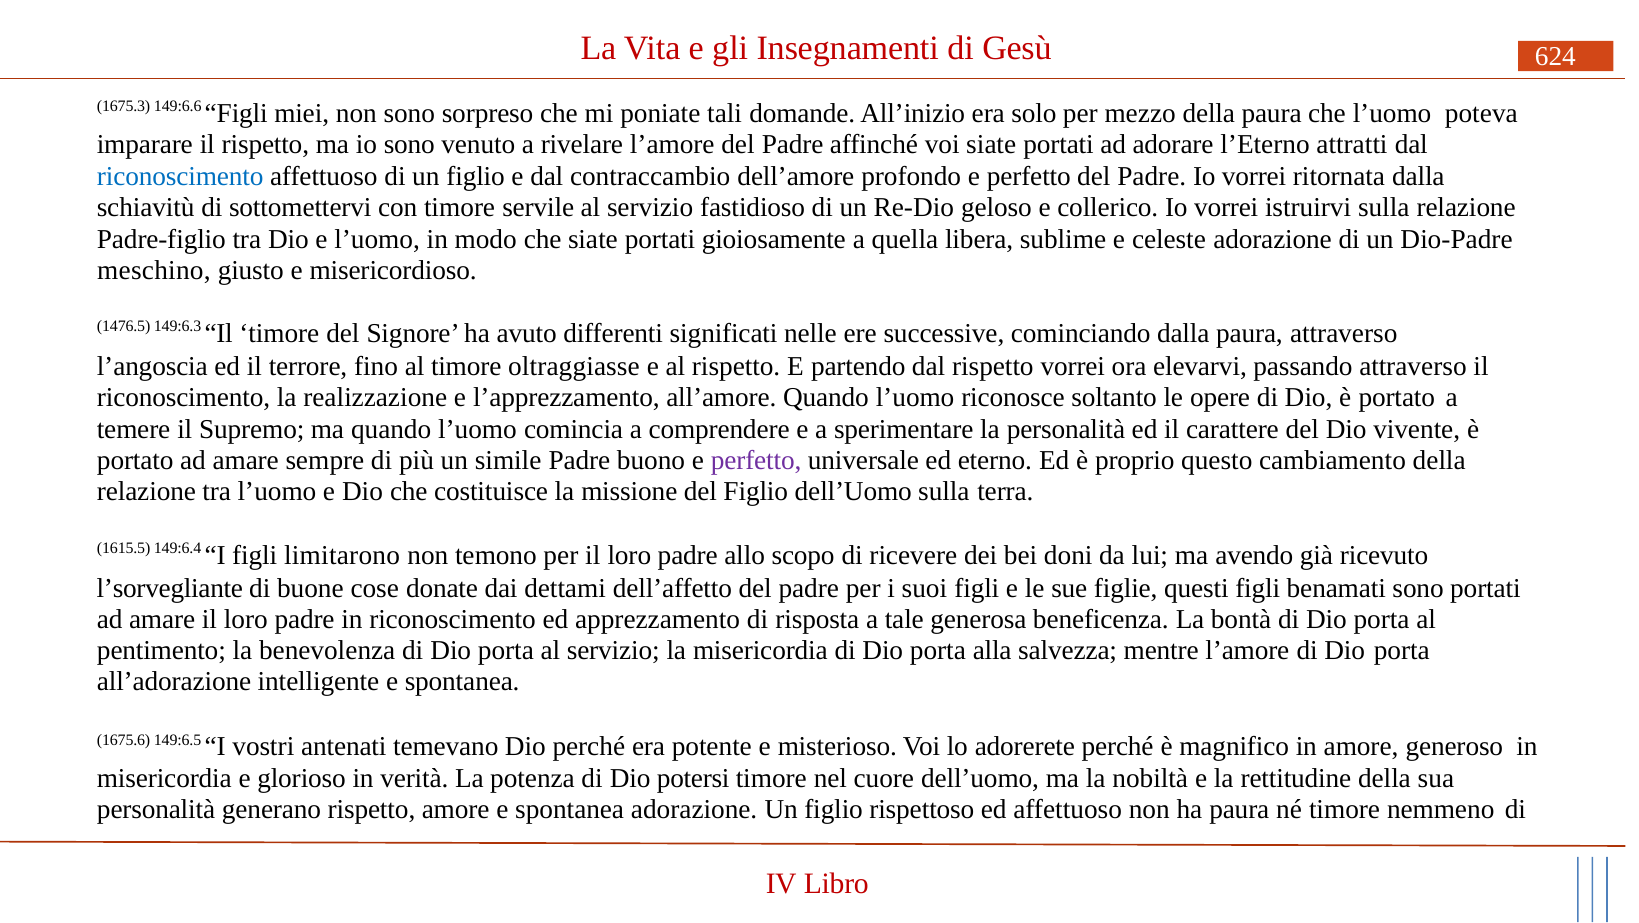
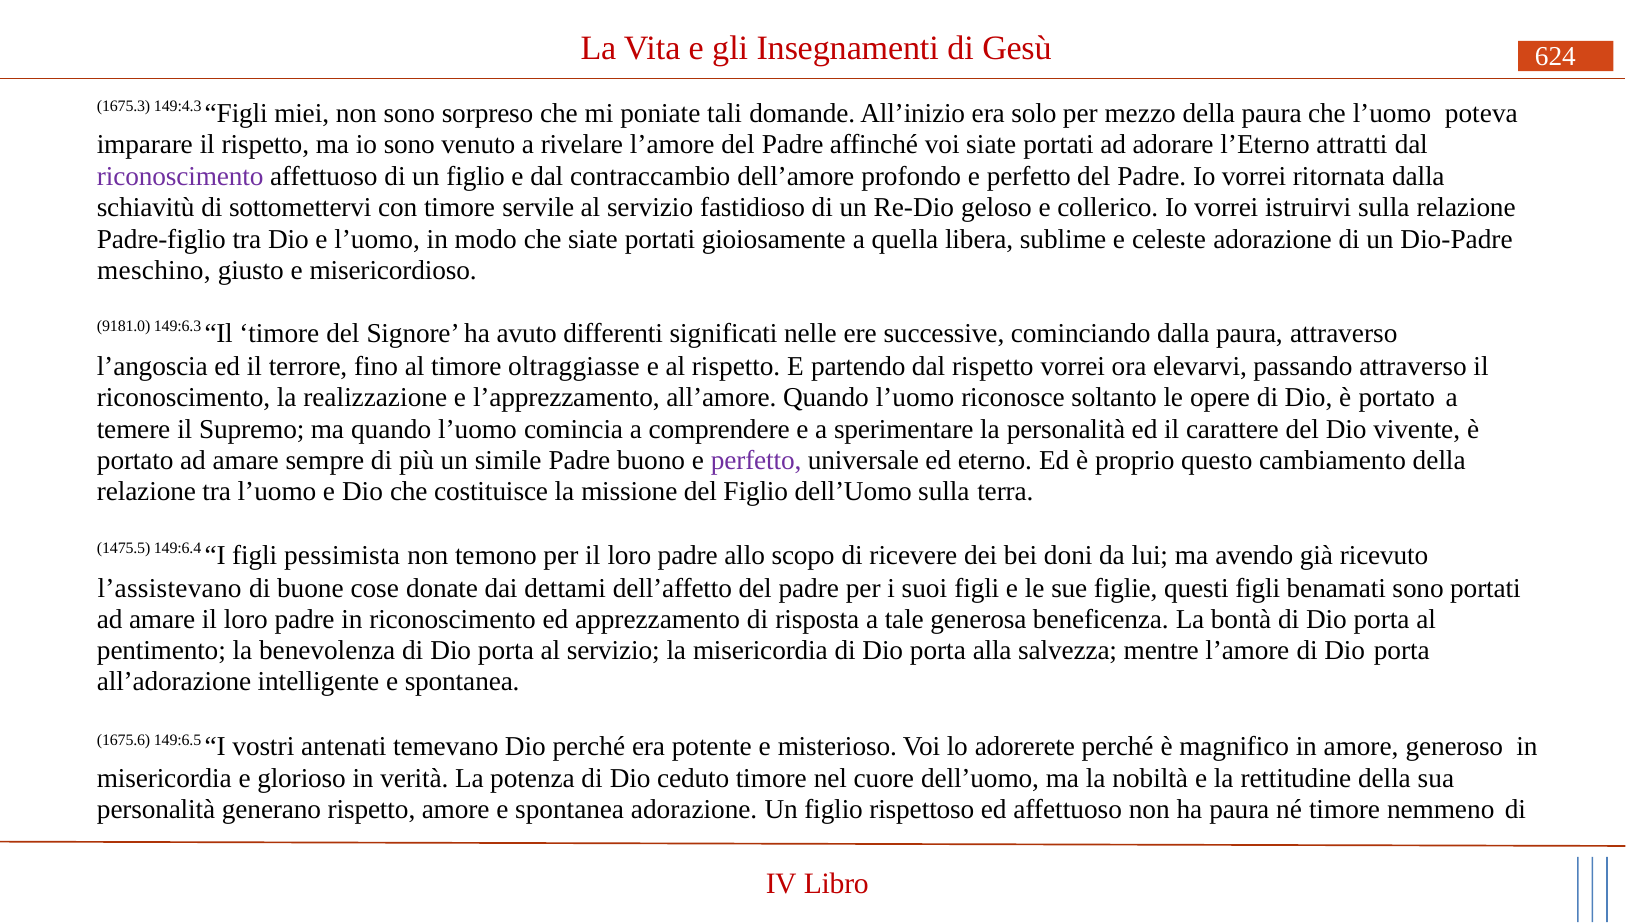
149:6.6: 149:6.6 -> 149:4.3 (178, 107)
riconoscimento colour: blue -> purple (180, 176)
1476.5: 1476.5 -> 9181.0 (124, 327)
1615.5: 1615.5 -> 1475.5 (124, 549)
limitarono: limitarono -> pessimista (342, 555)
l’sorvegliante: l’sorvegliante -> l’assistevano (170, 588)
potersi: potersi -> ceduto (693, 778)
